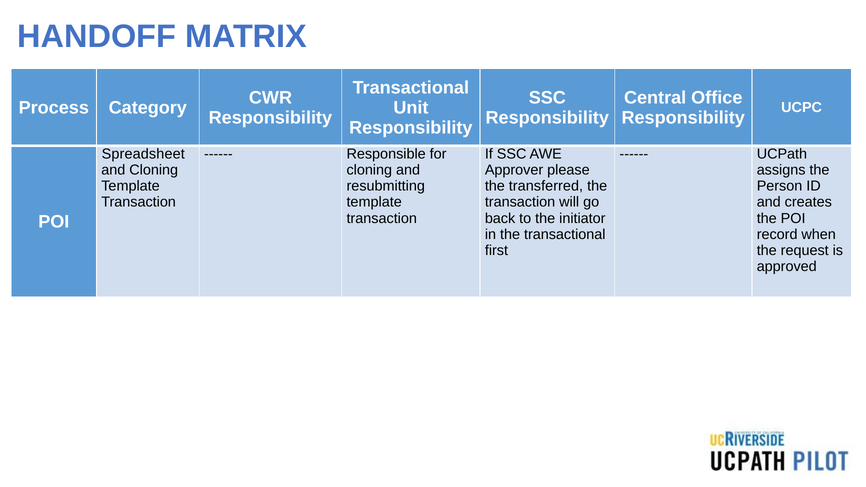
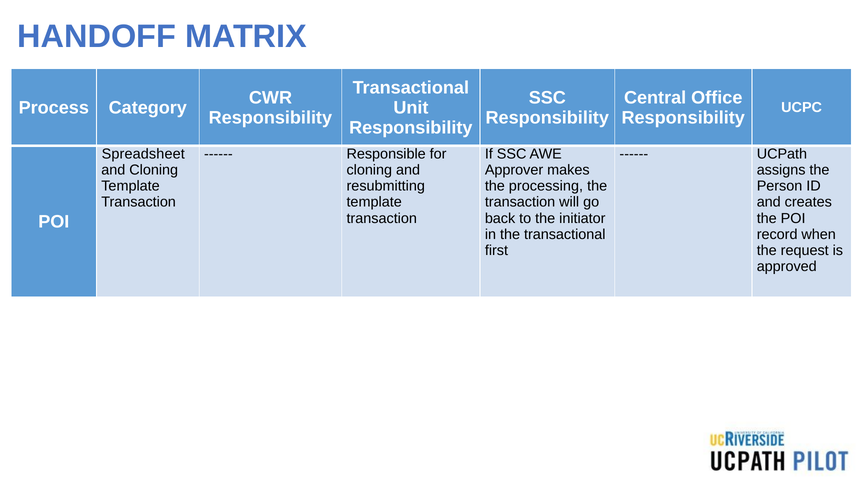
please: please -> makes (568, 170)
transferred: transferred -> processing (546, 186)
